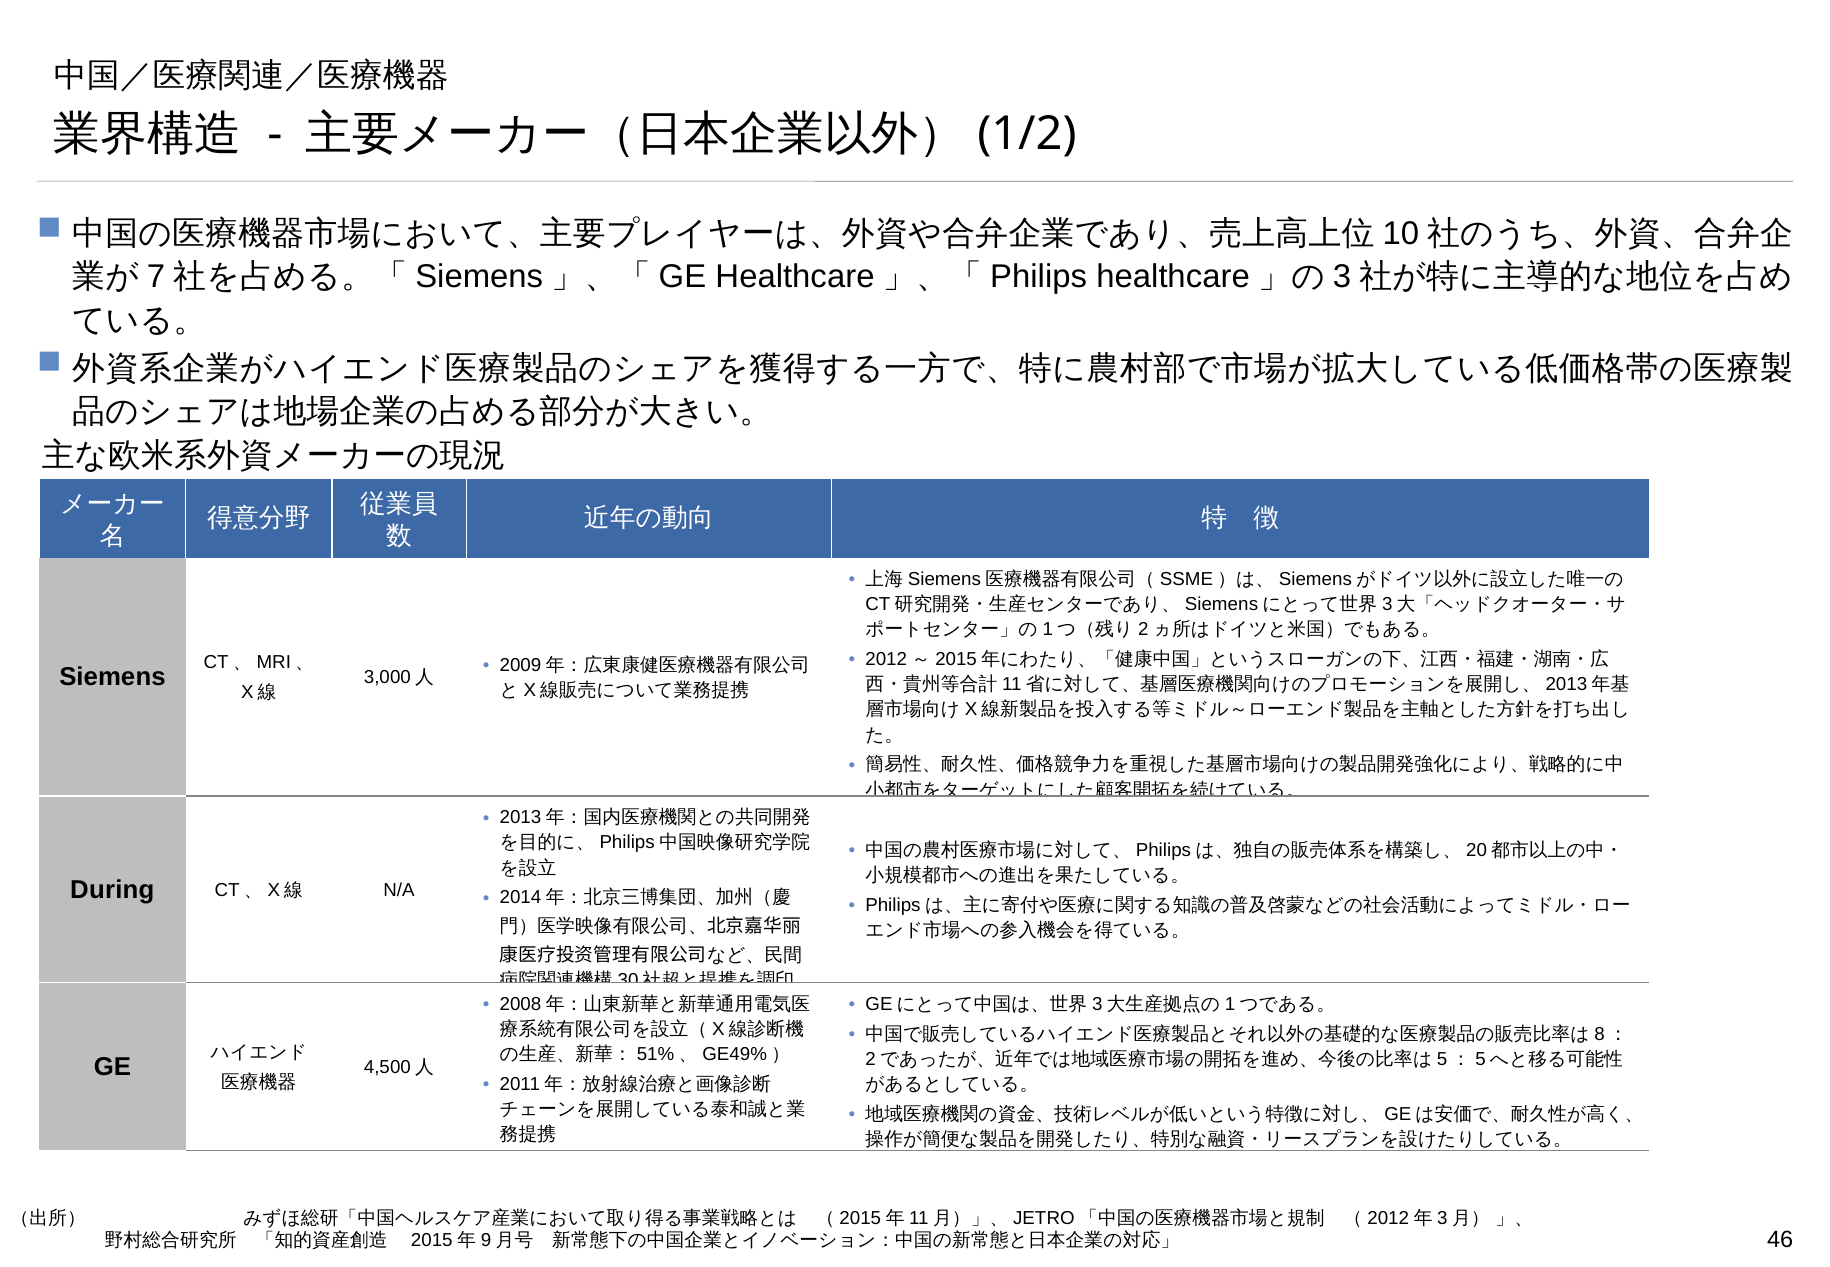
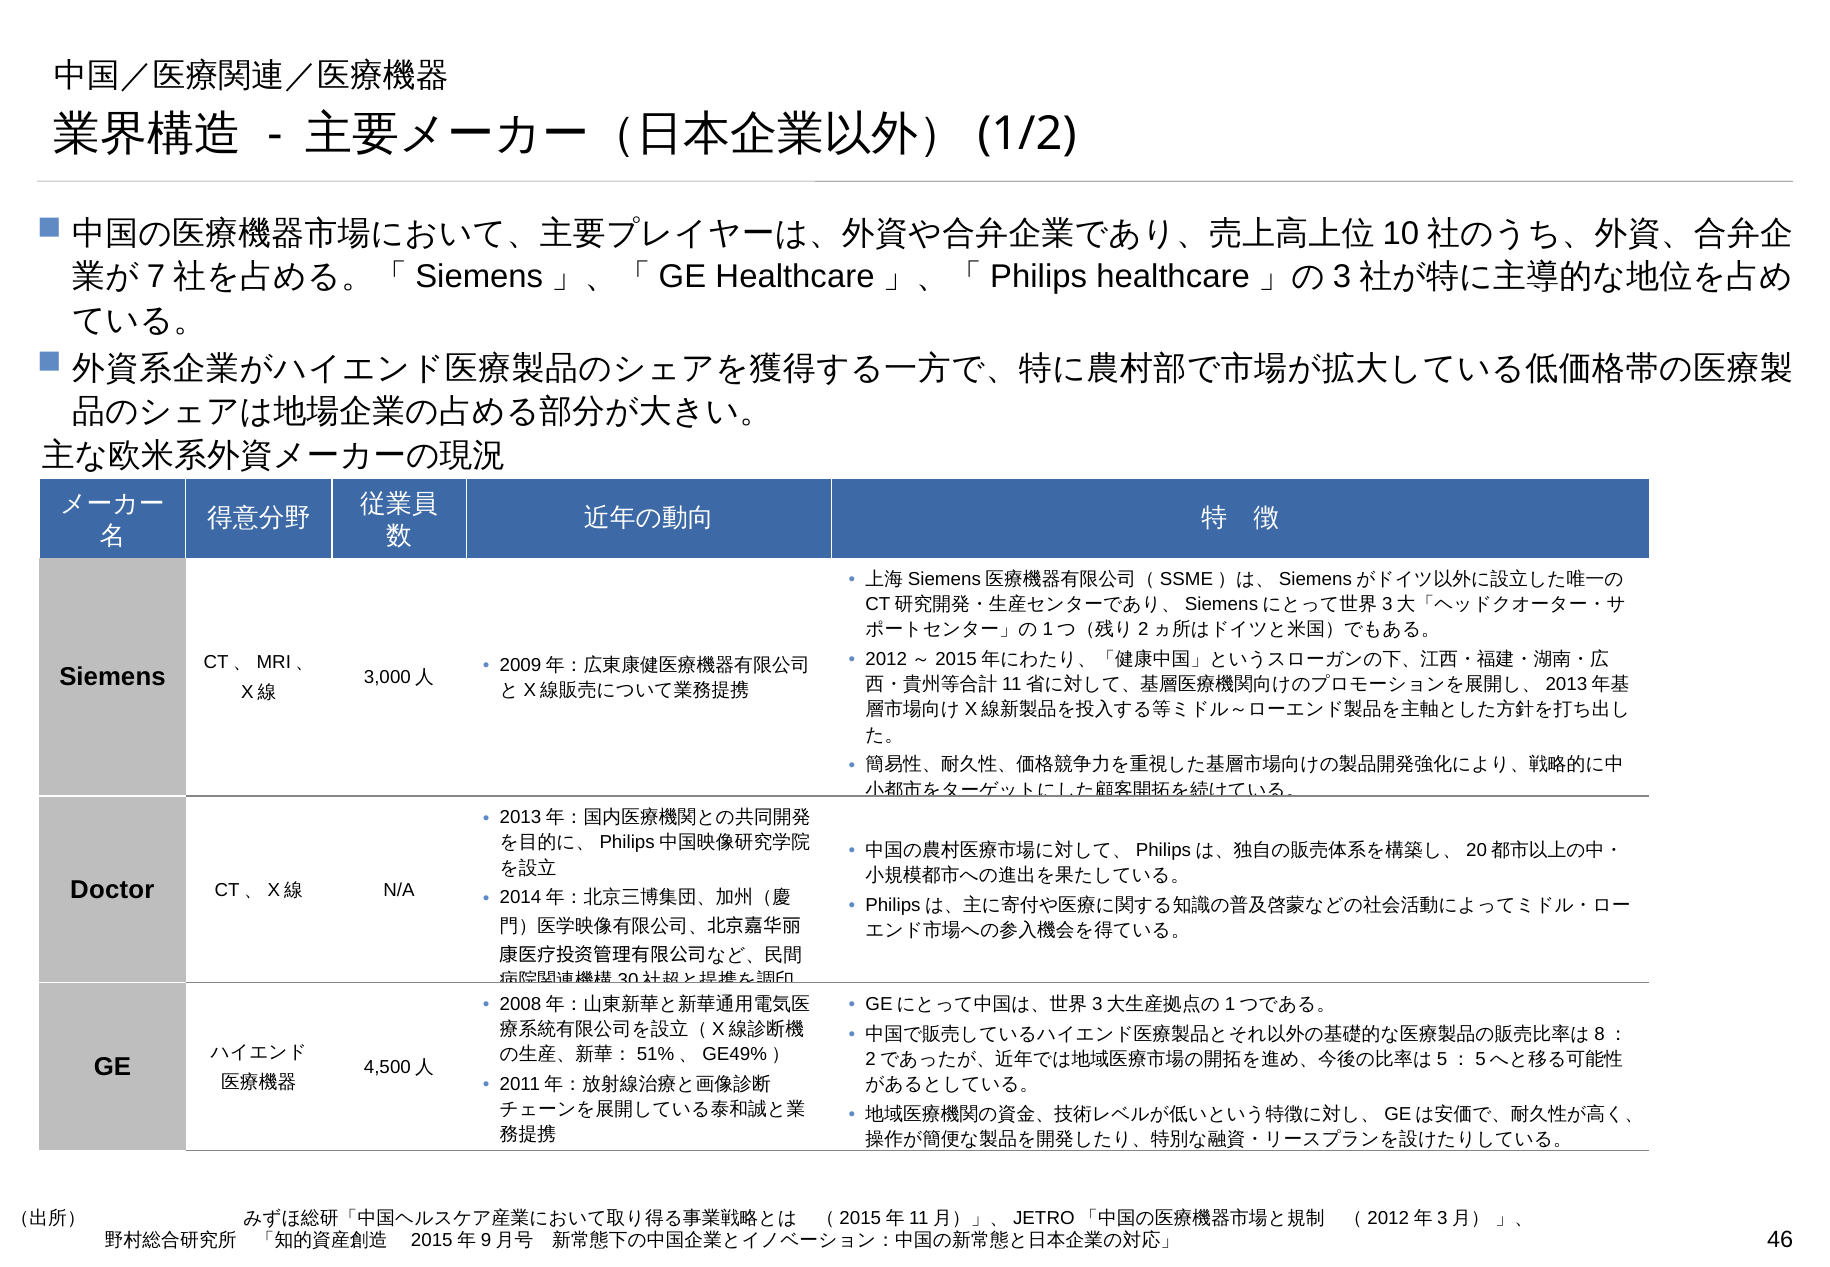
During: During -> Doctor (112, 890)
